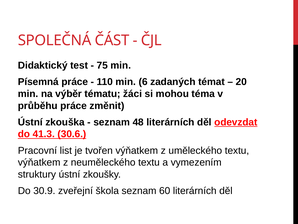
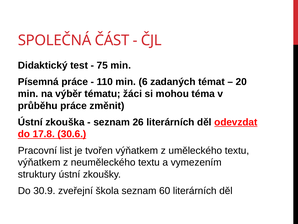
48: 48 -> 26 (138, 122)
41.3: 41.3 -> 17.8 (44, 134)
